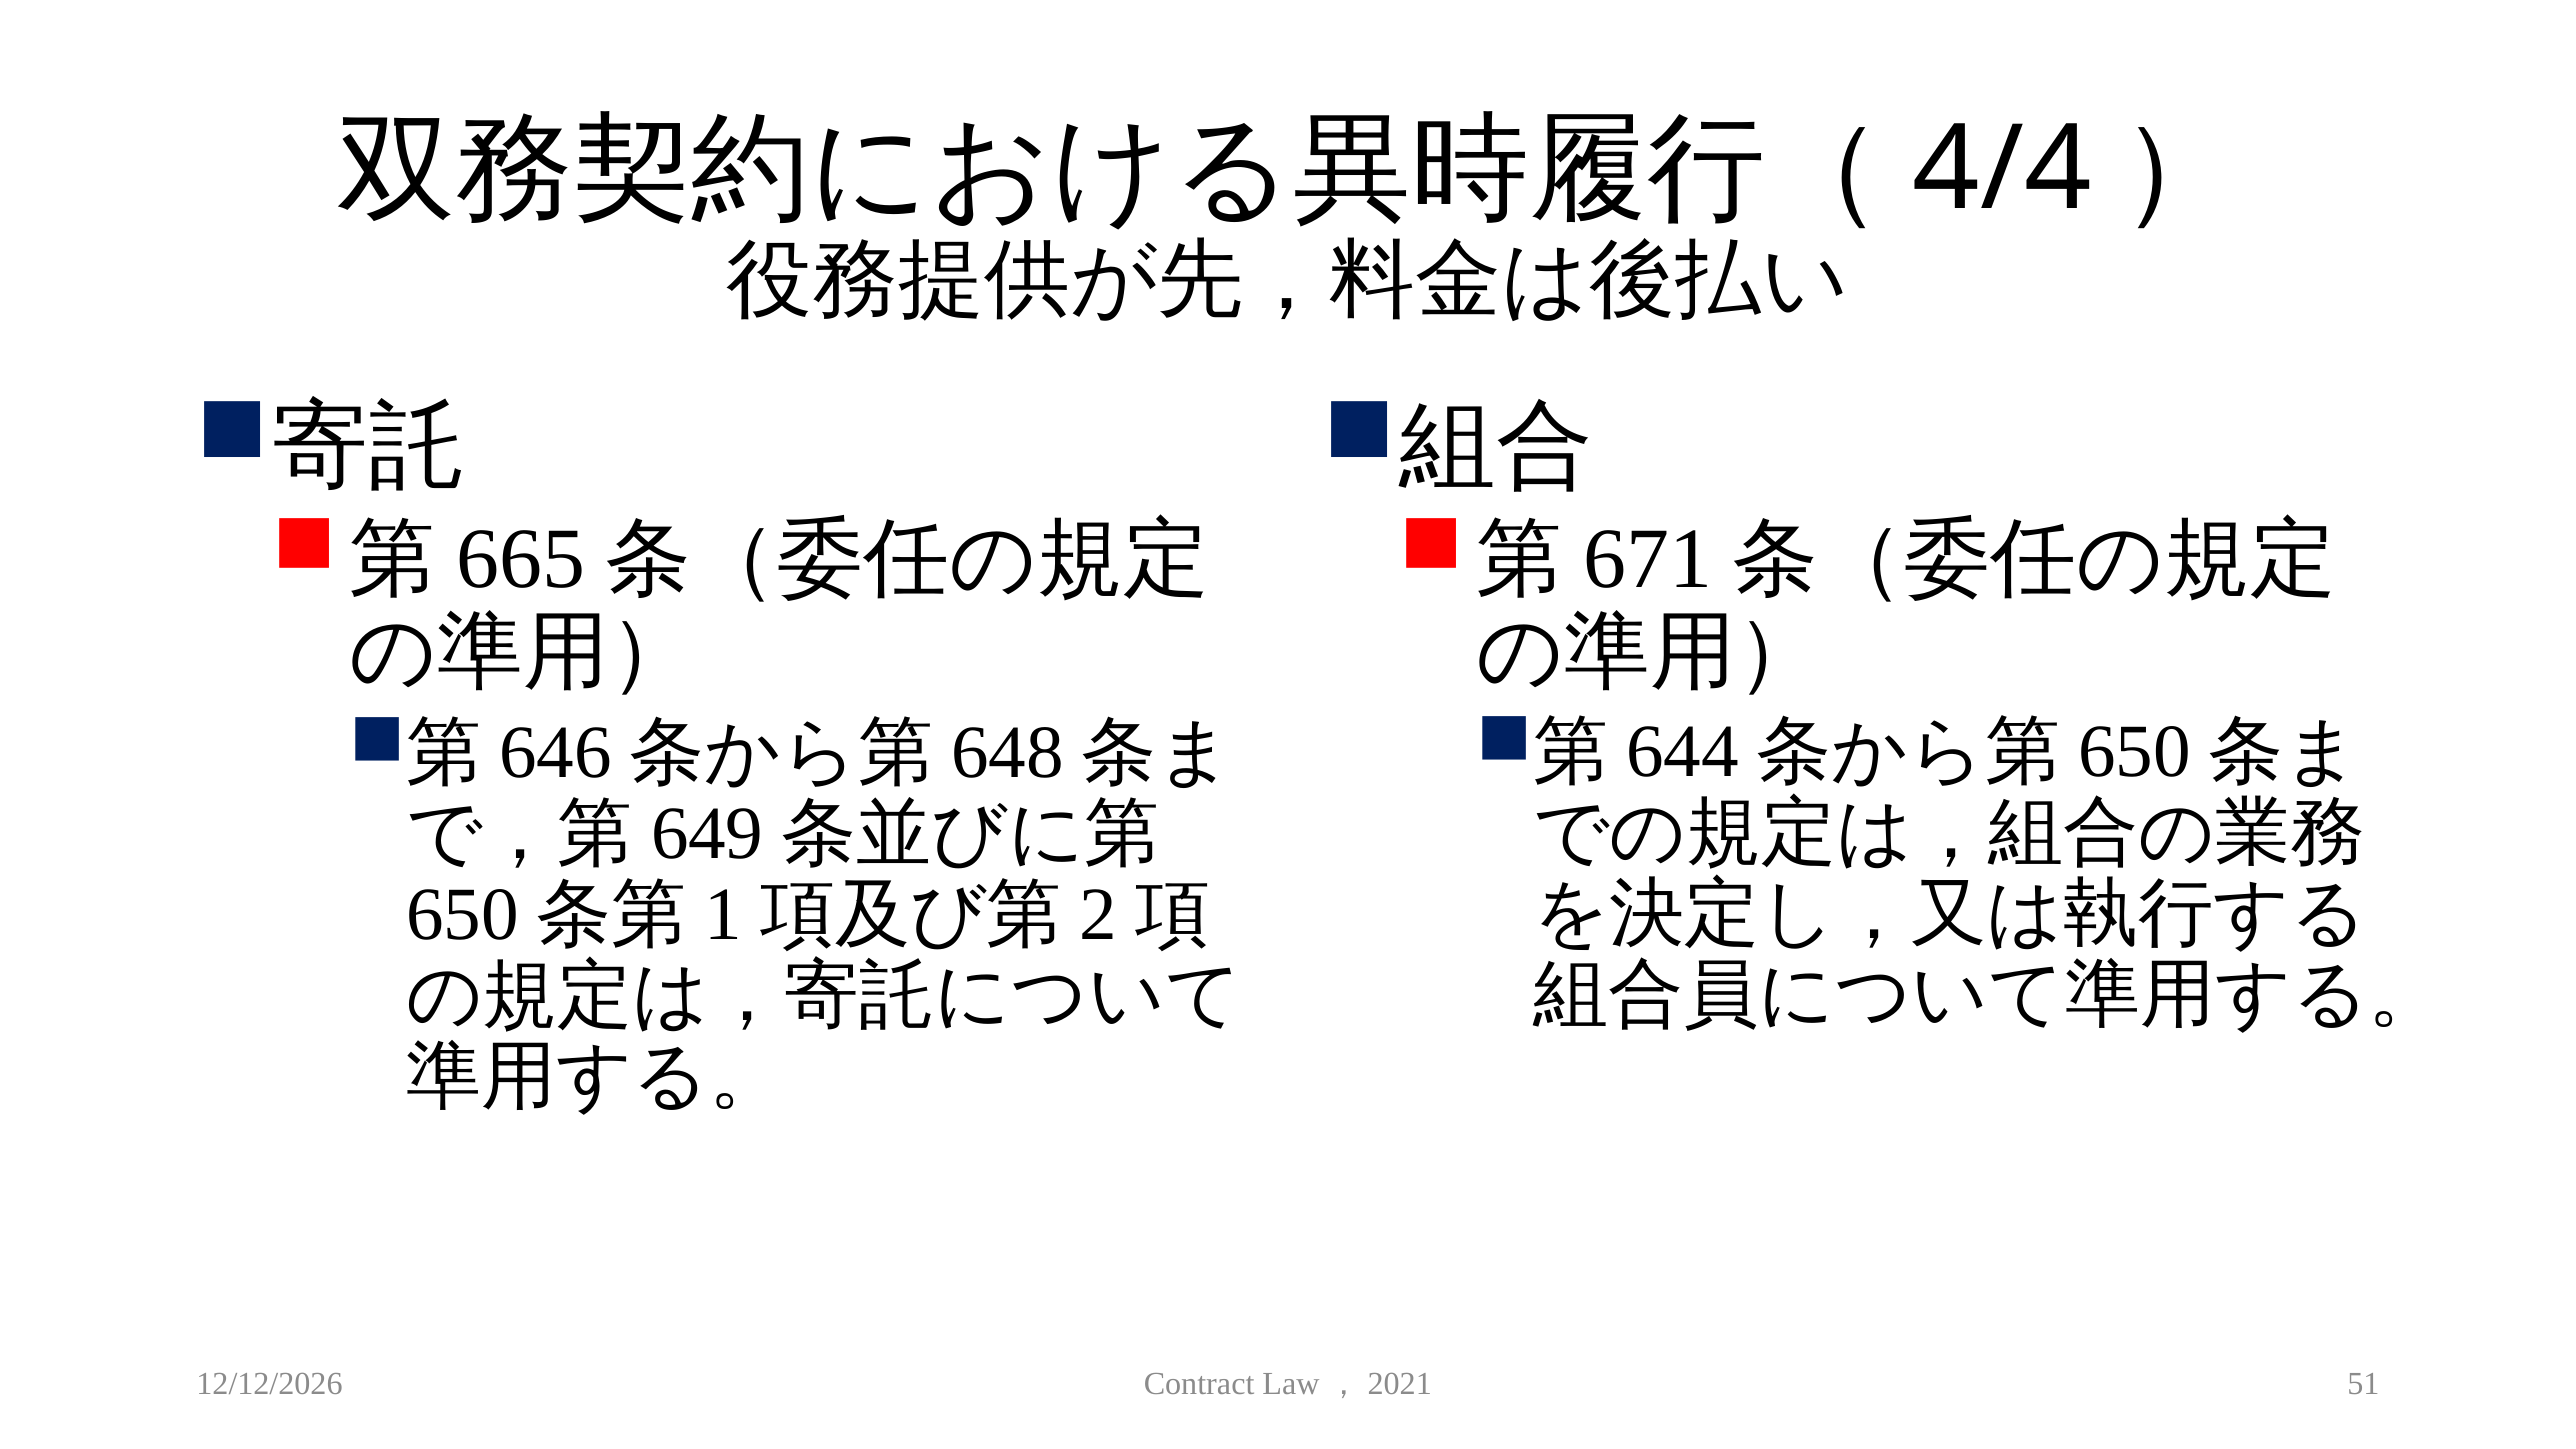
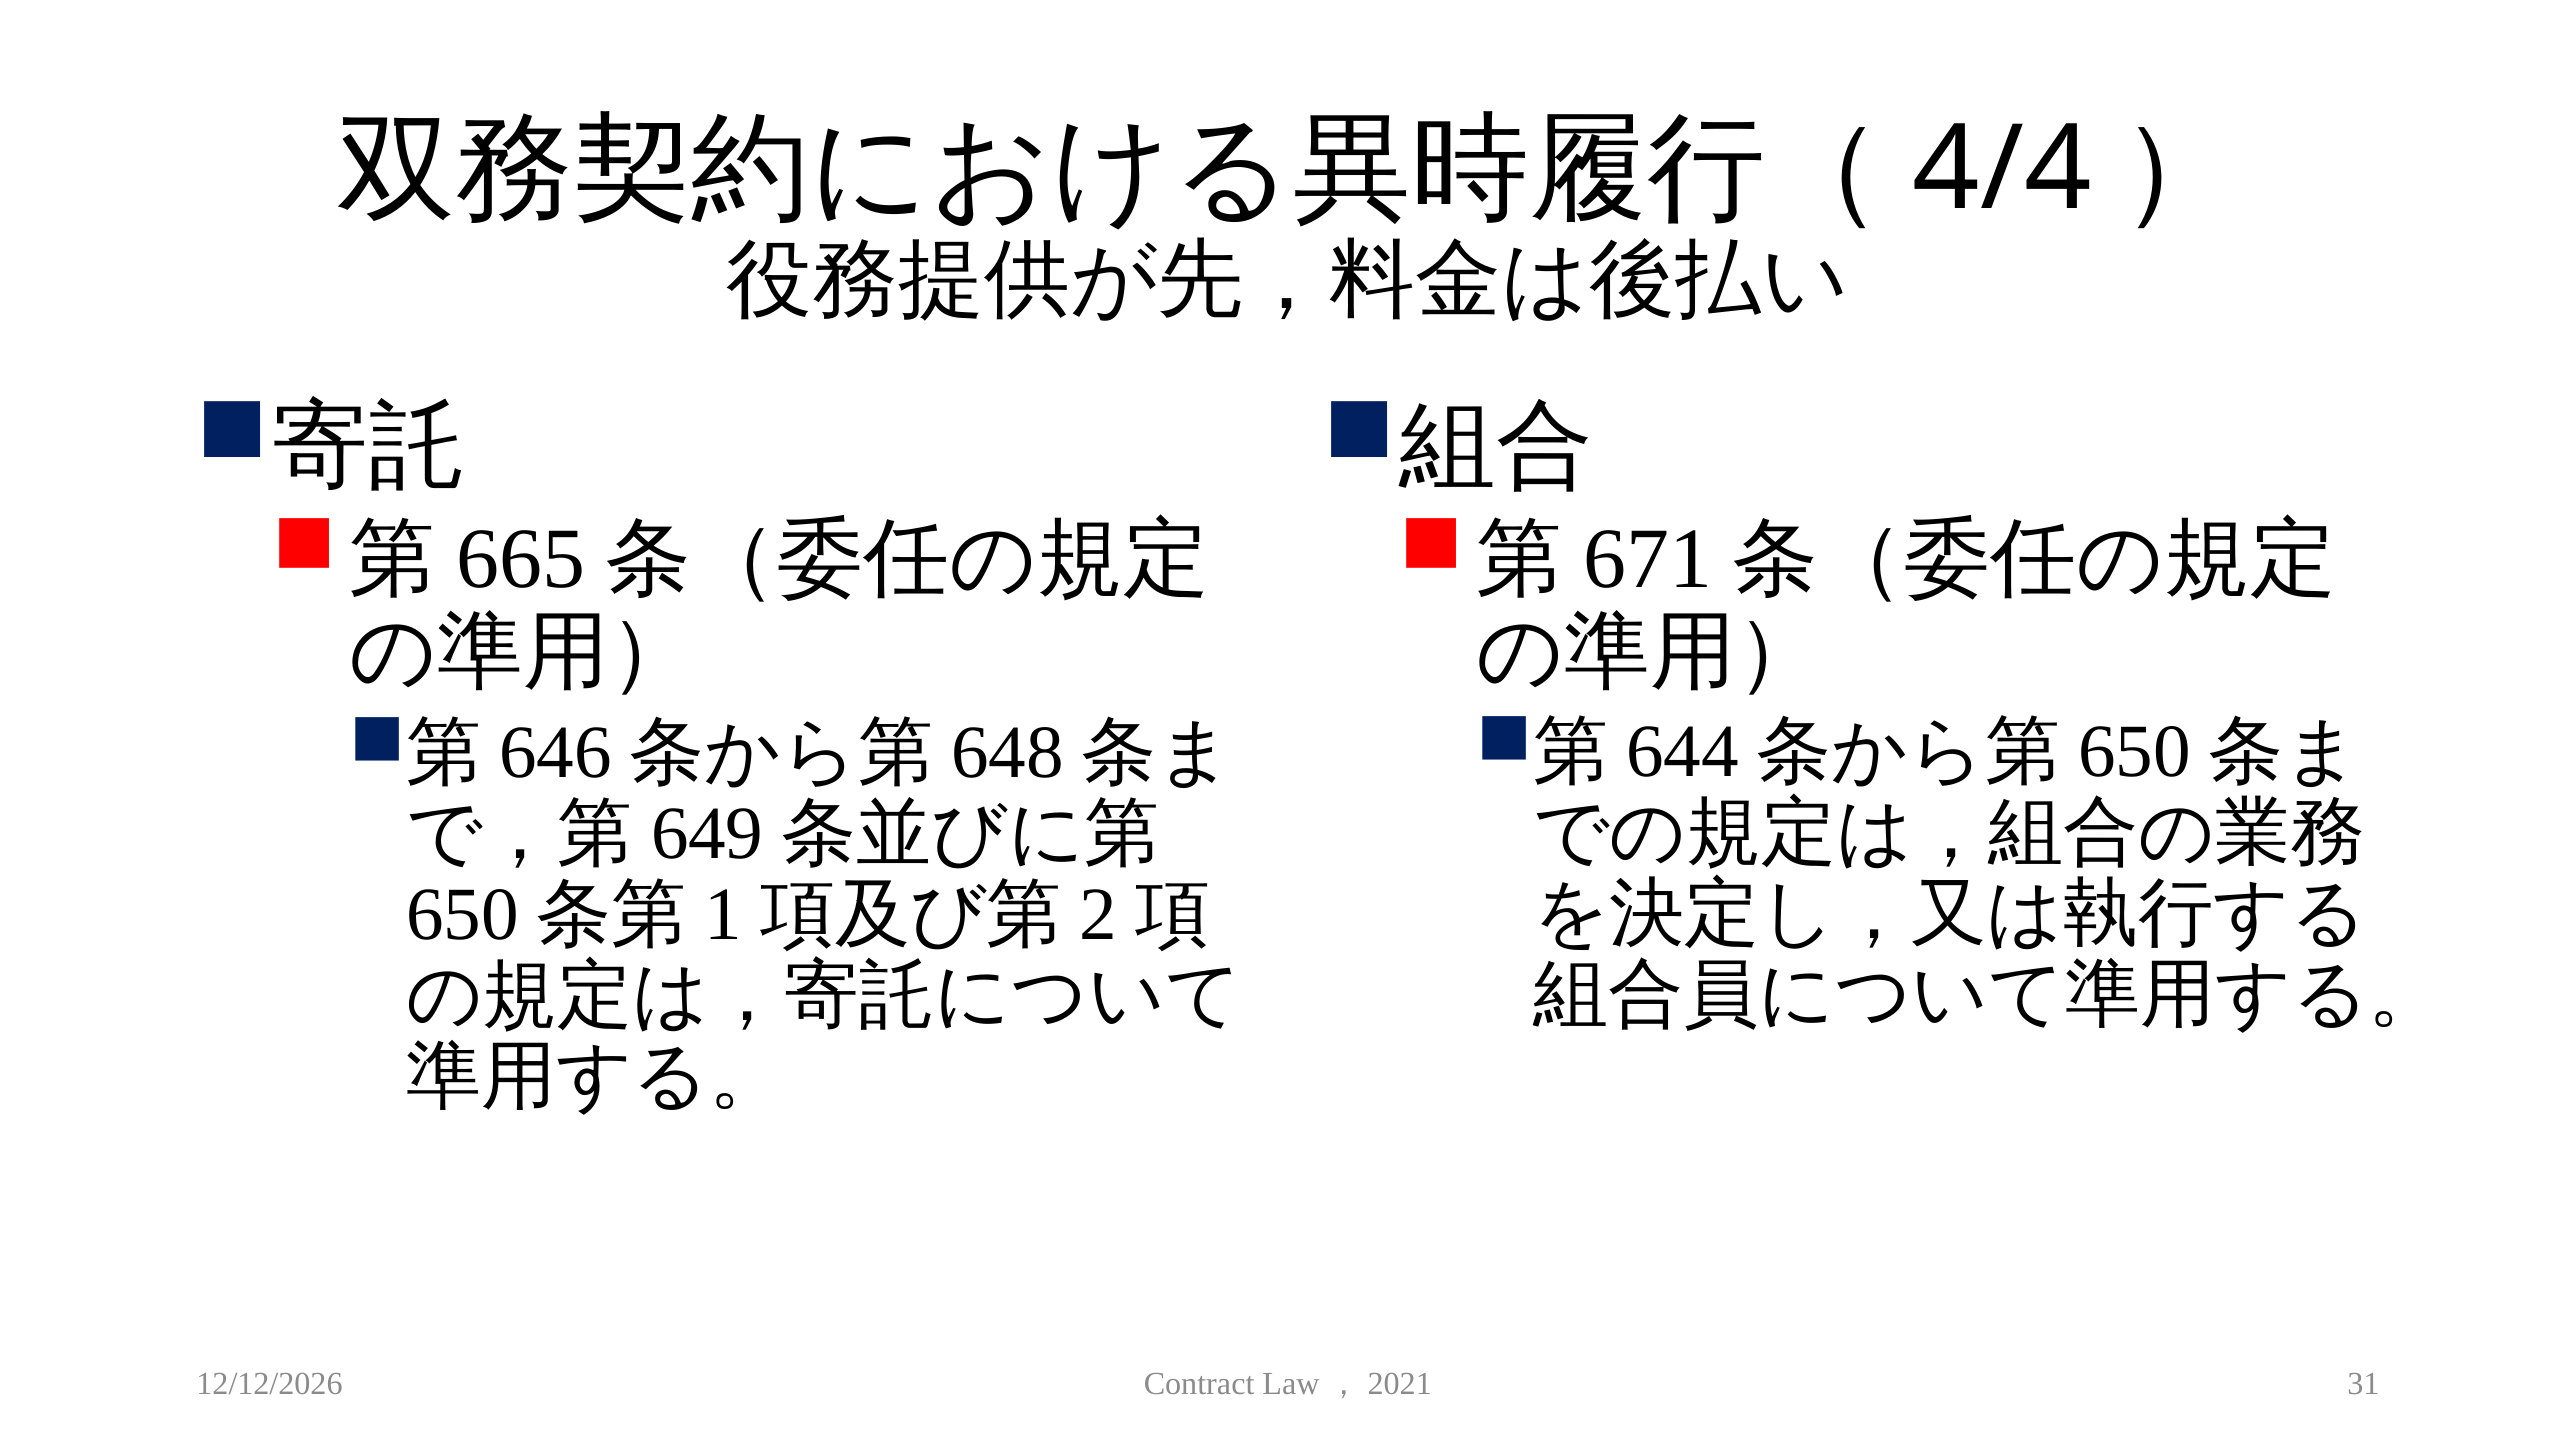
51: 51 -> 31 (2363, 1384)
